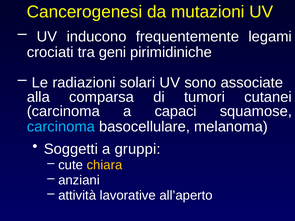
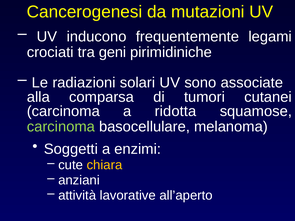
capaci: capaci -> ridotta (176, 111)
carcinoma colour: light blue -> light green (61, 127)
gruppi: gruppi -> enzimi (138, 149)
